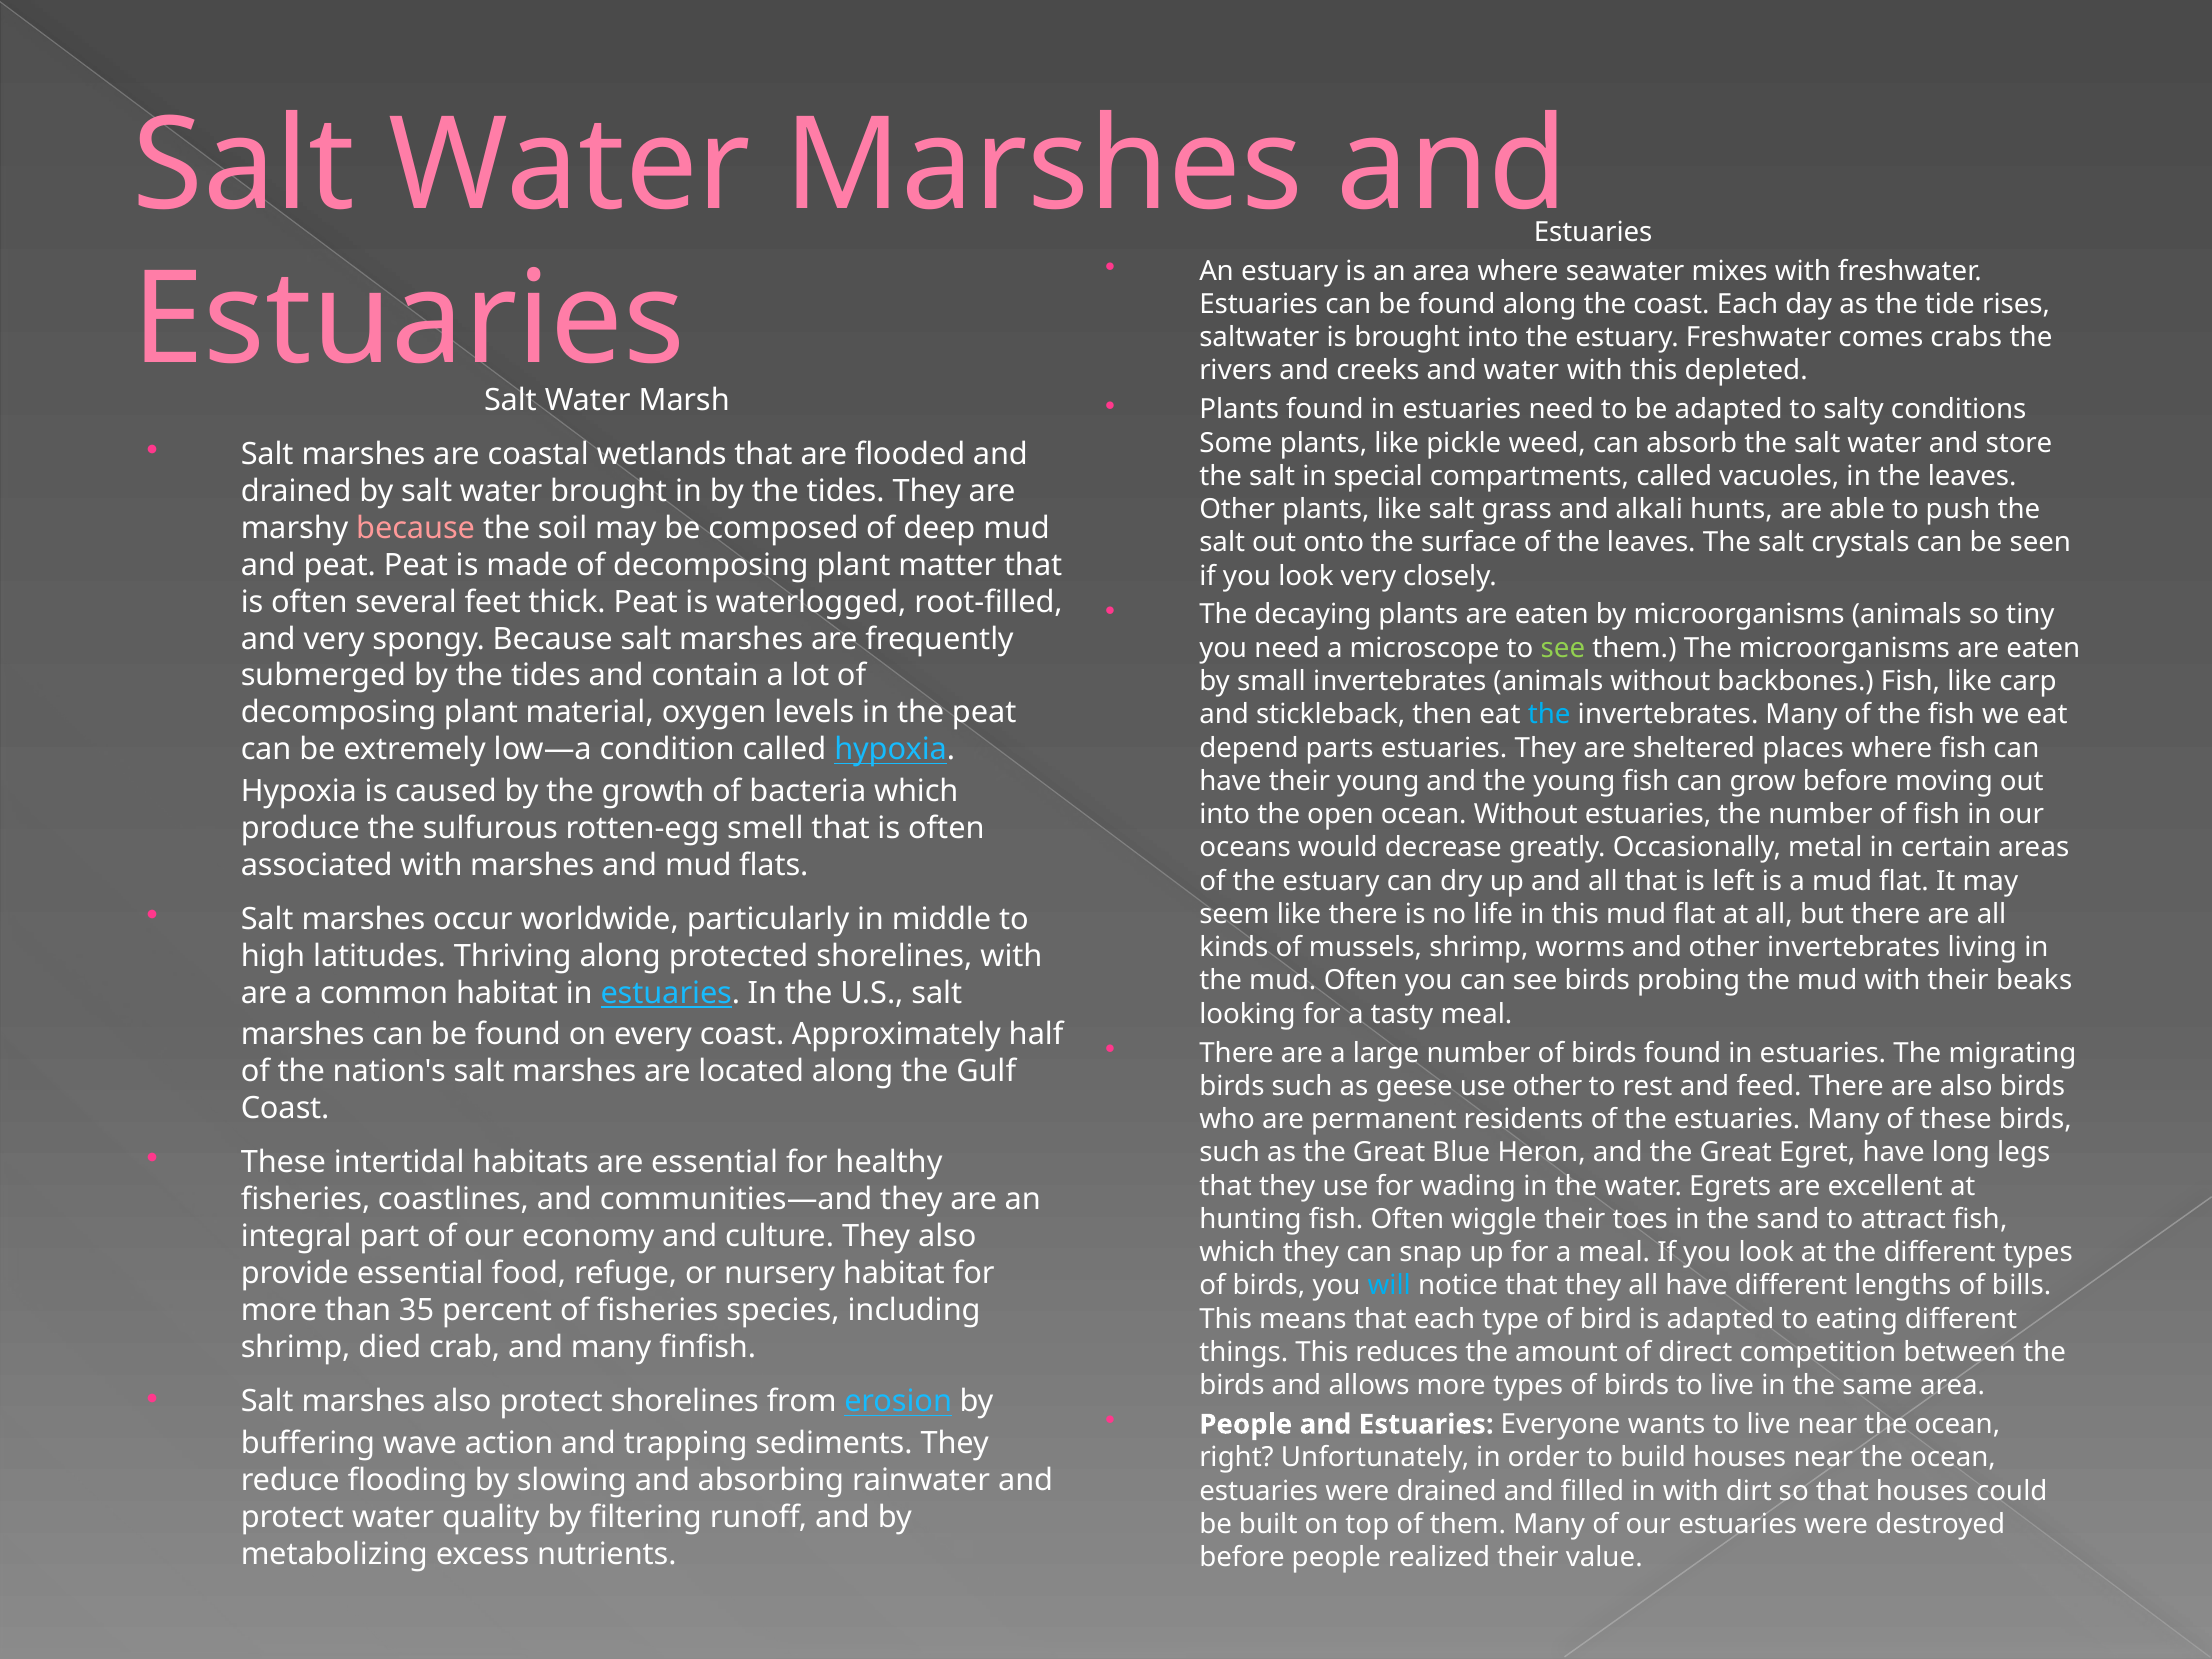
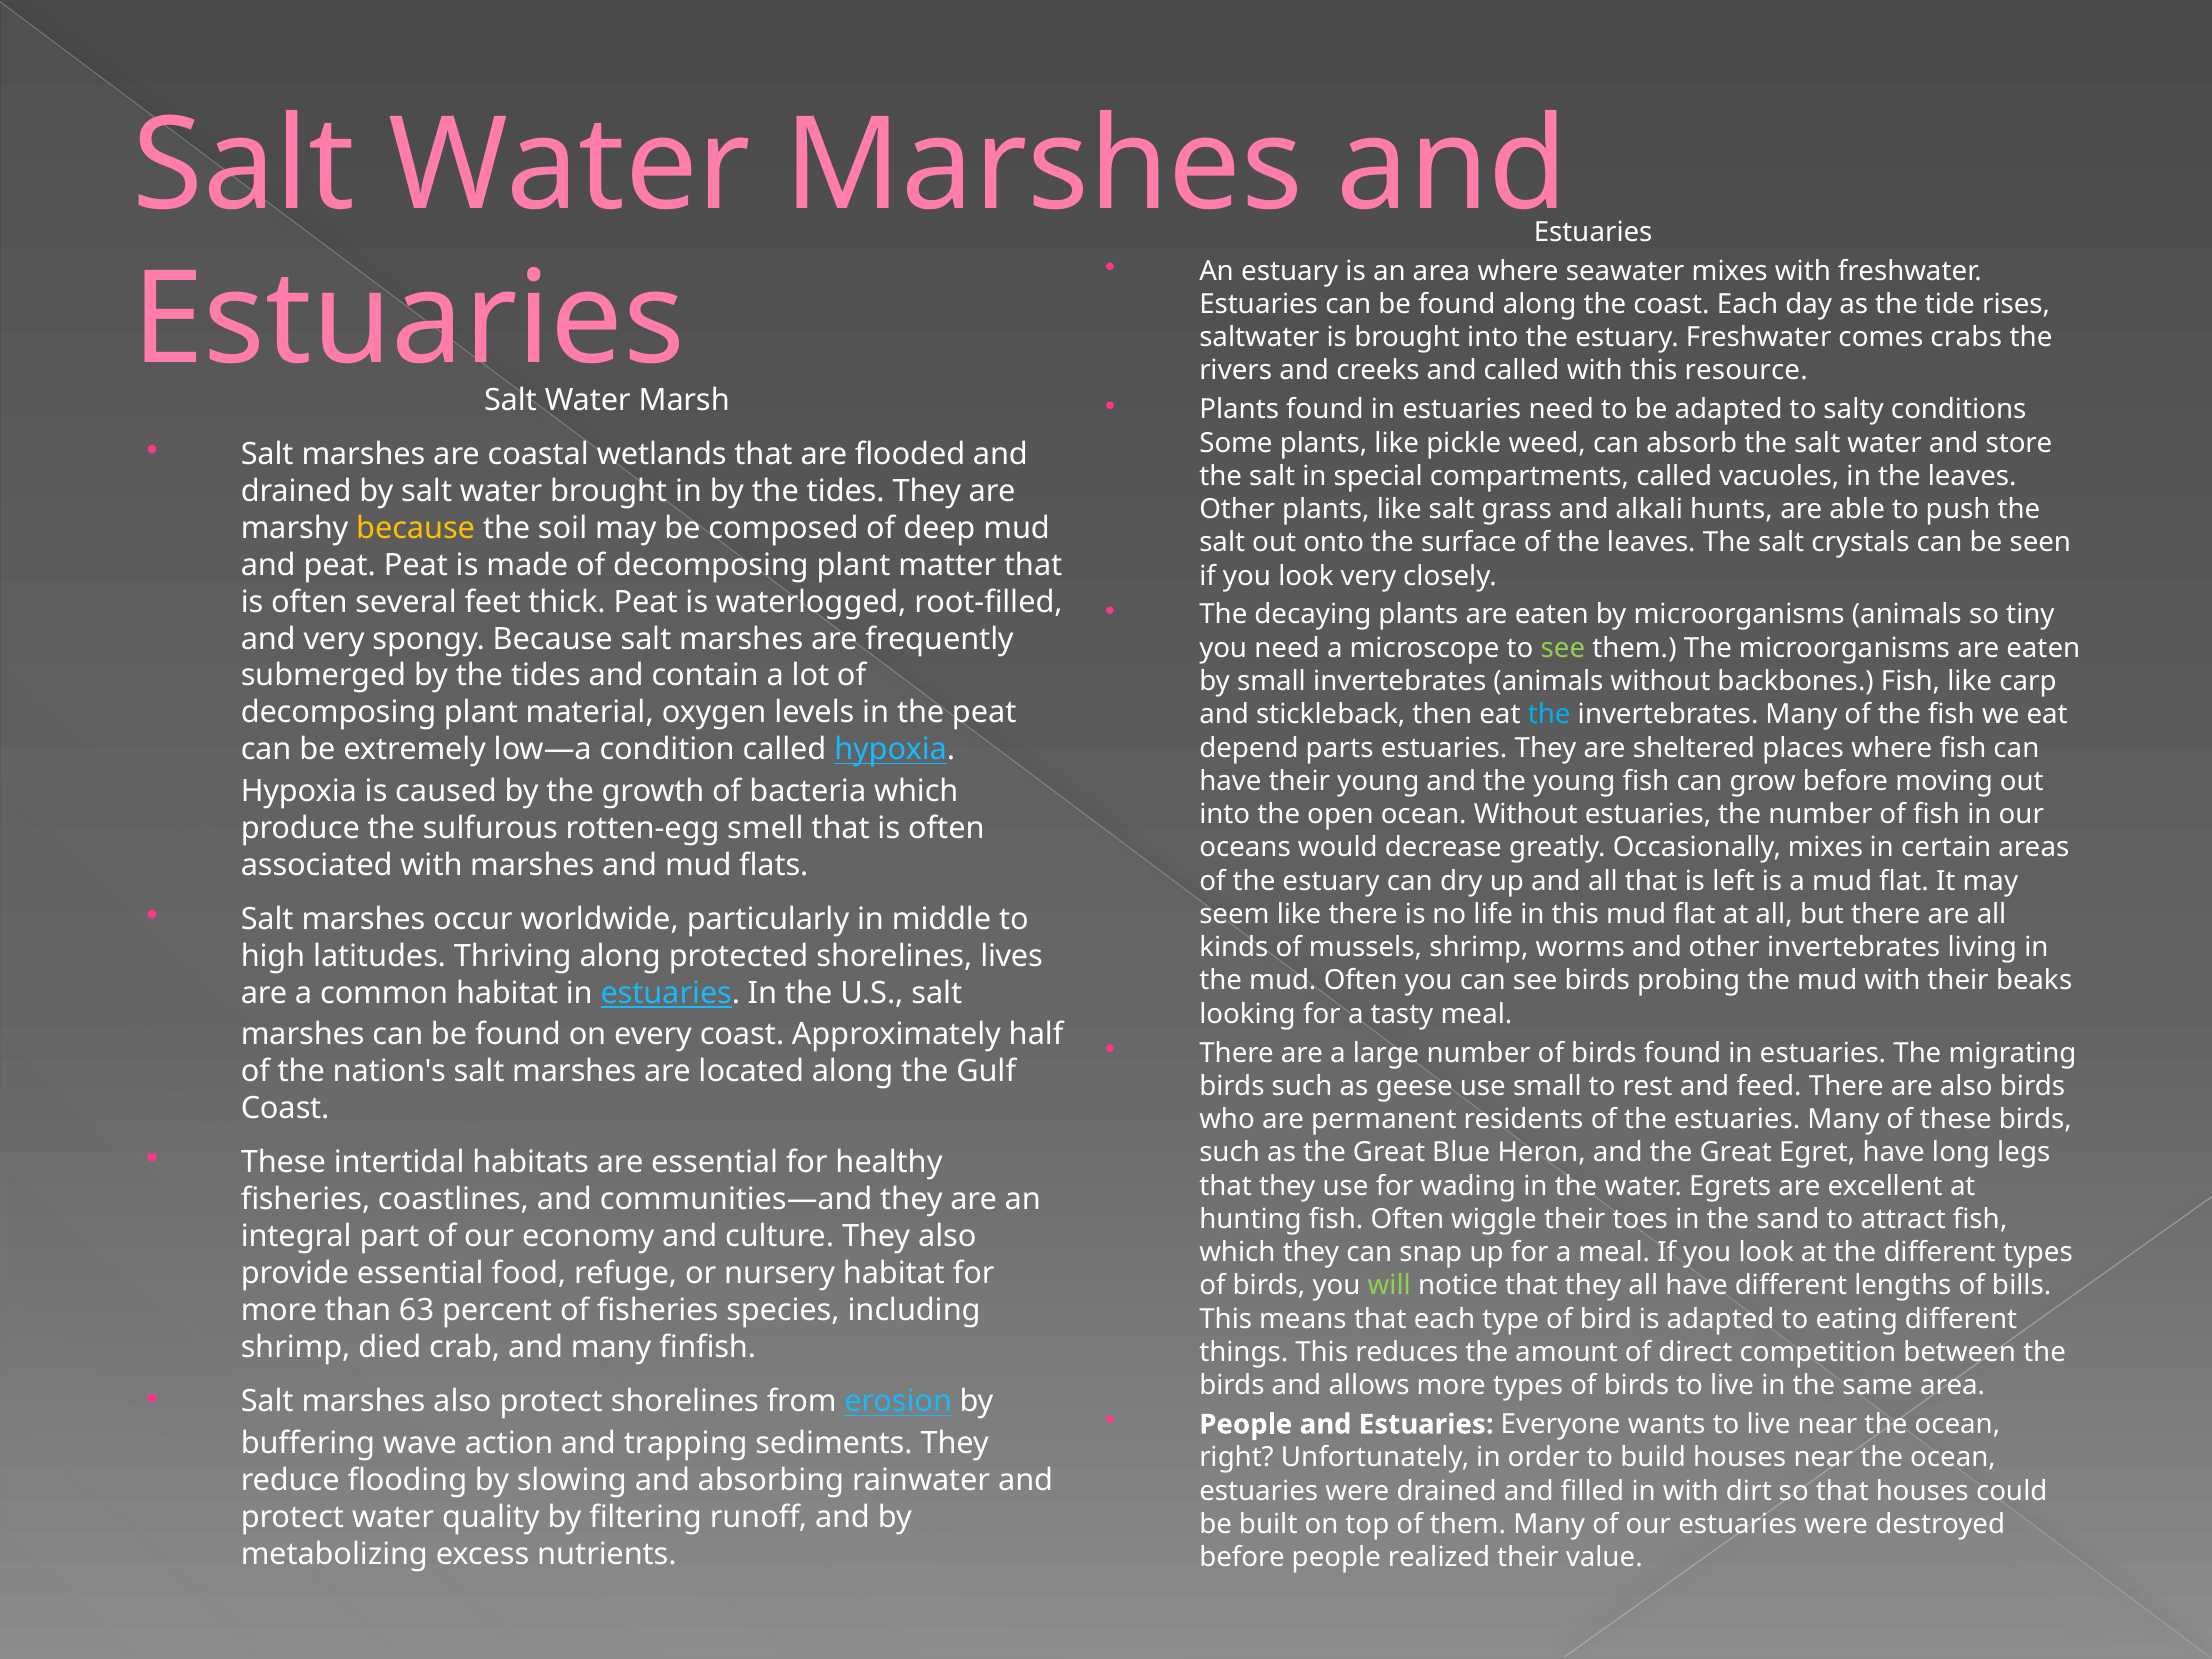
and water: water -> called (1521, 371)
depleted: depleted -> resource (1746, 371)
because colour: pink -> yellow (416, 528)
Occasionally metal: metal -> mixes (1826, 848)
shorelines with: with -> lives (1012, 956)
use other: other -> small (1547, 1086)
will colour: light blue -> light green (1389, 1286)
35: 35 -> 63 (417, 1311)
